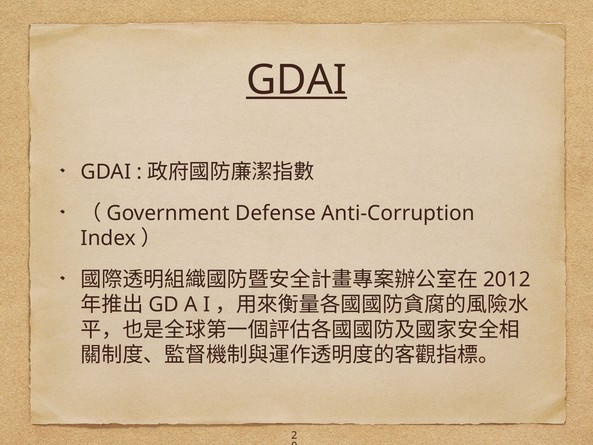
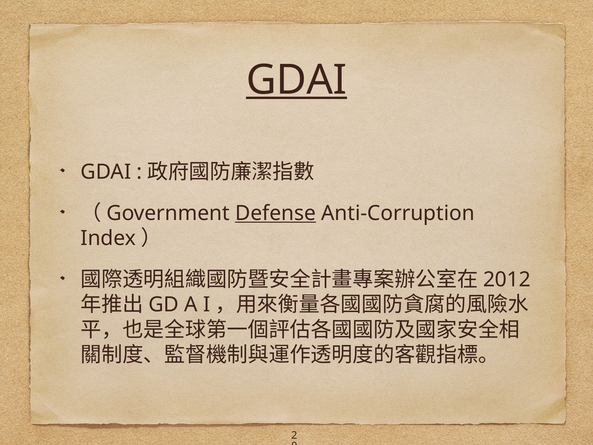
Defense underline: none -> present (275, 213)
